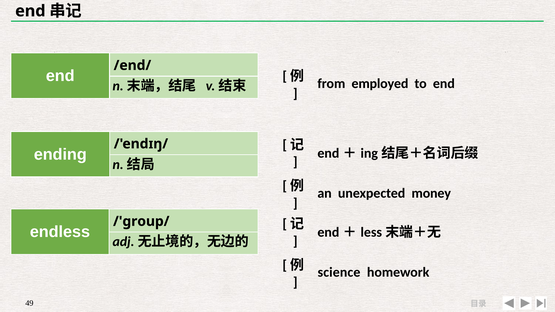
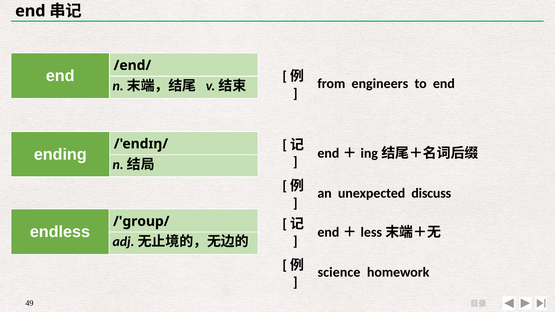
employed: employed -> engineers (380, 84)
money: money -> discuss (431, 193)
